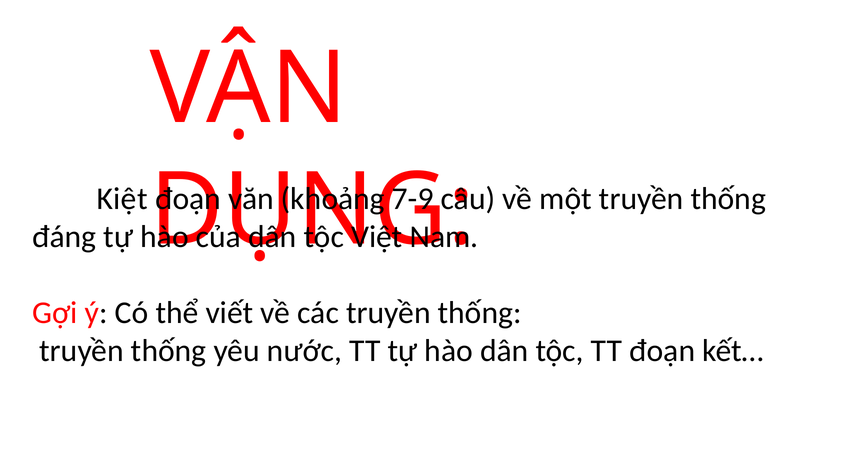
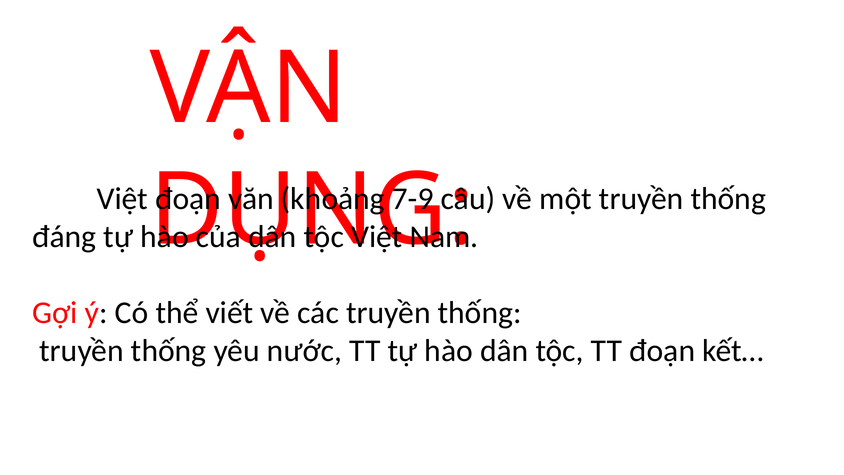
Kiệt: Kiệt -> Việt (122, 199)
